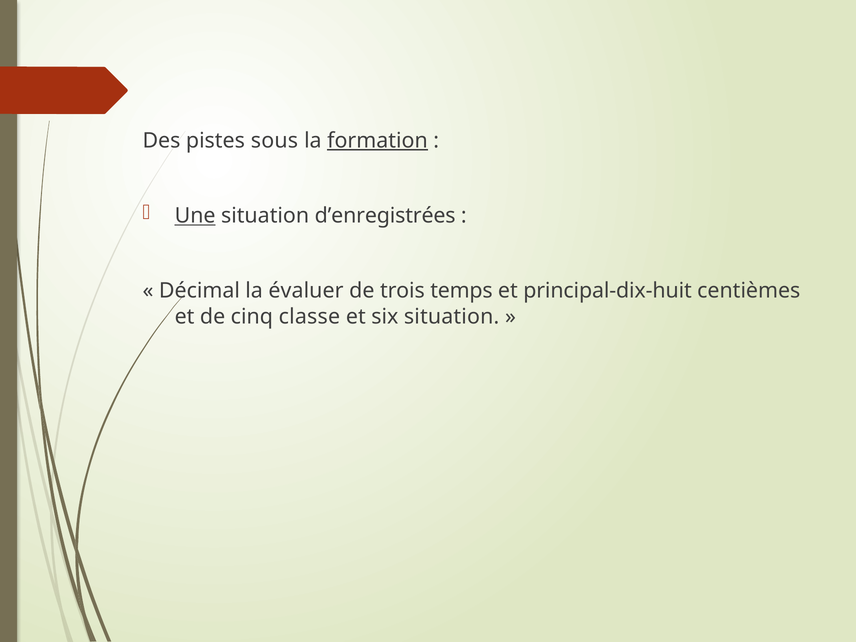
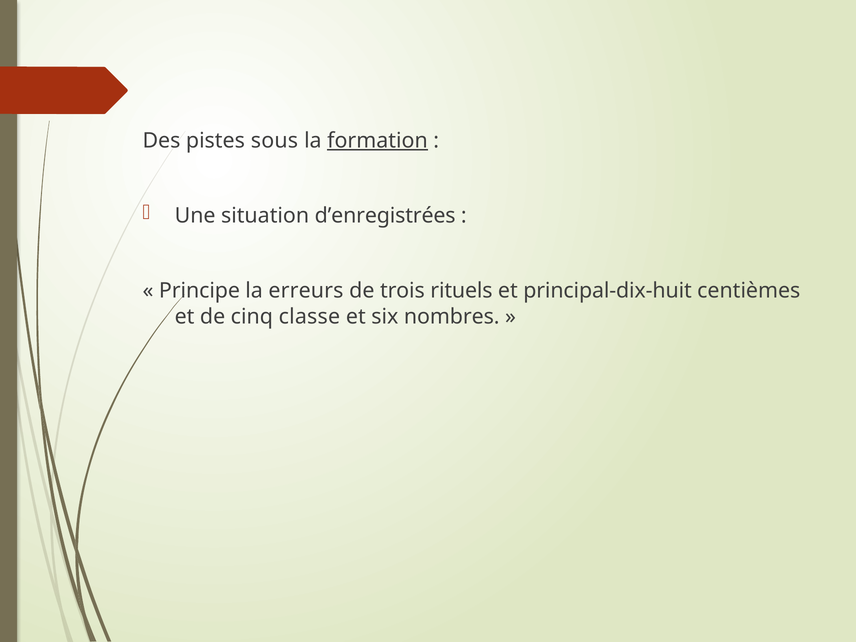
Une underline: present -> none (195, 216)
Décimal: Décimal -> Principe (199, 291)
évaluer: évaluer -> erreurs (306, 291)
temps: temps -> rituels (461, 291)
six situation: situation -> nombres (452, 317)
